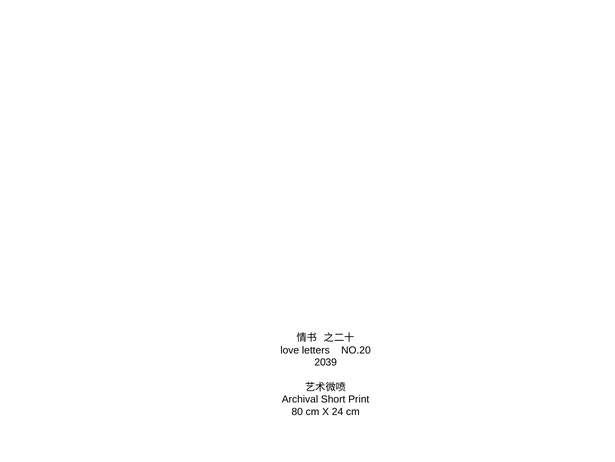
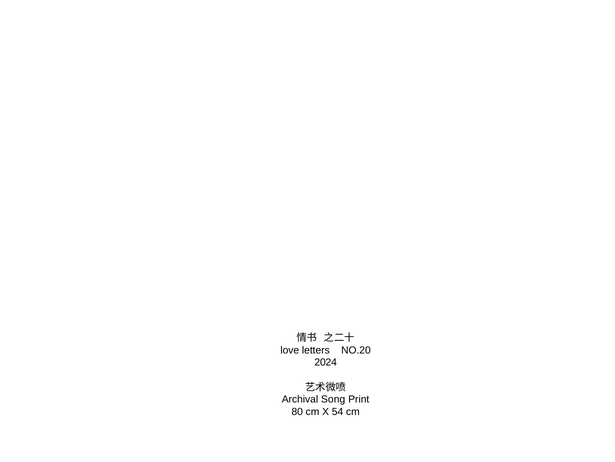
2039: 2039 -> 2024 (326, 362)
Short: Short -> Song (333, 399)
24: 24 -> 54 (338, 411)
